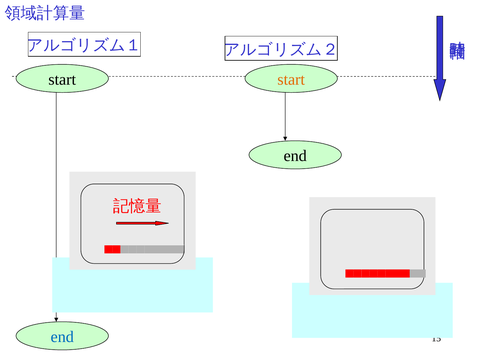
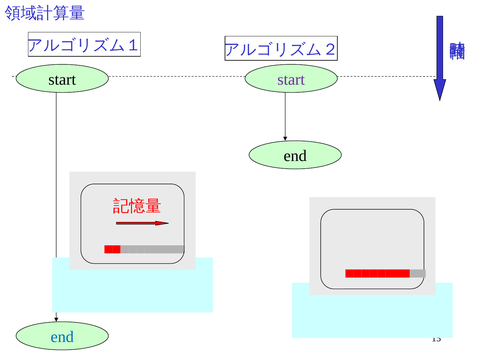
start colour: orange -> purple (291, 79)
